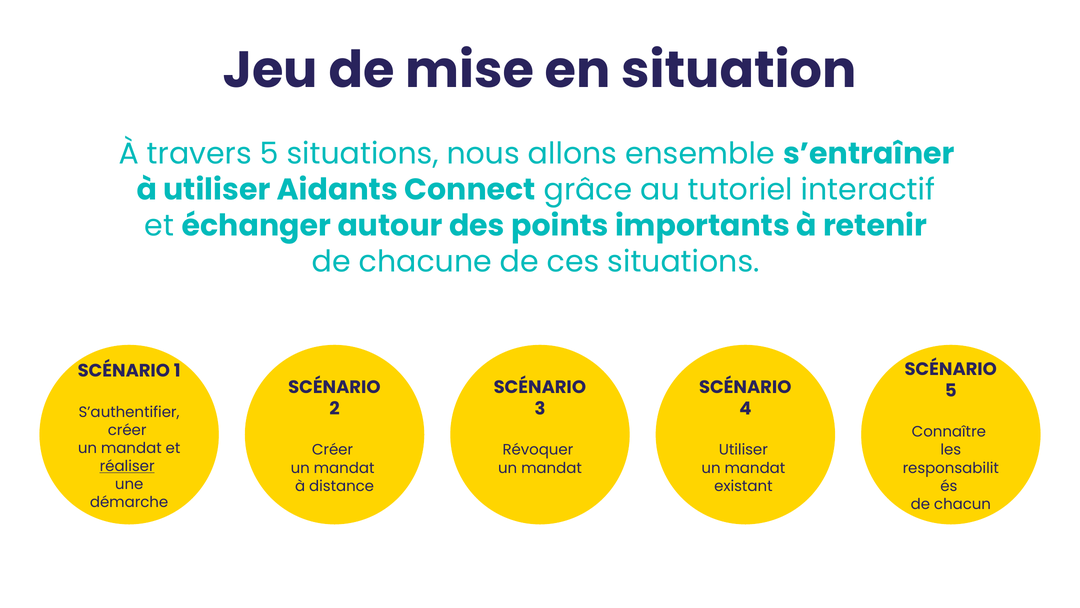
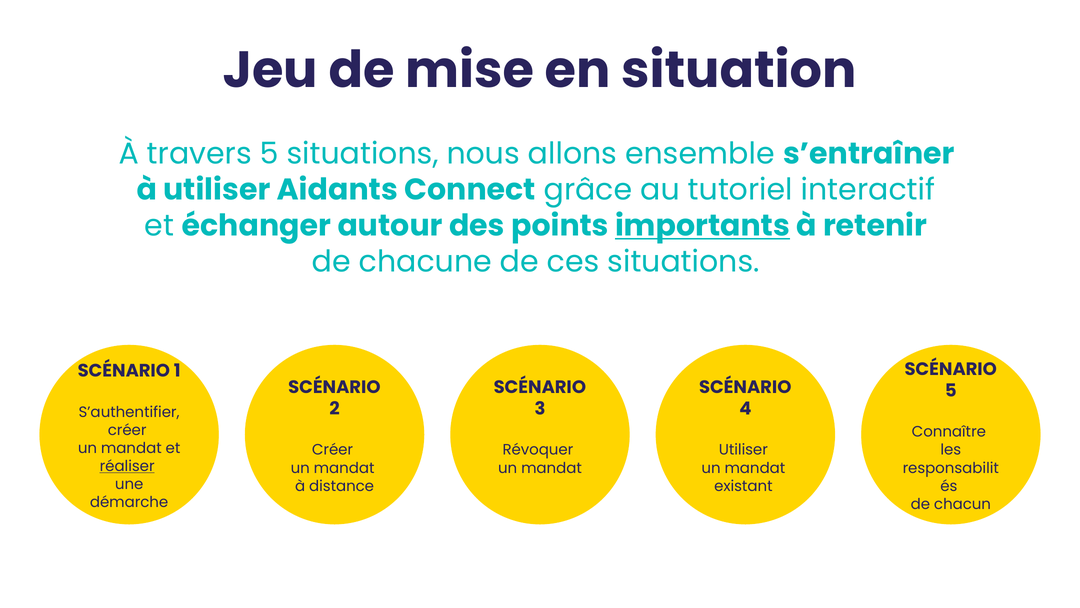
importants underline: none -> present (702, 226)
